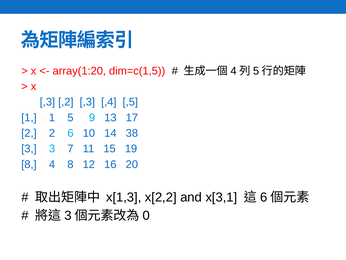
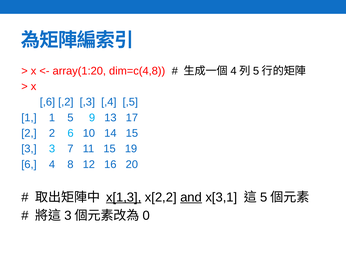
dim=c(1,5: dim=c(1,5 -> dim=c(4,8 (137, 71)
,3: ,3 -> ,6 (47, 102)
14 38: 38 -> 15 (132, 133)
8: 8 -> 6 (29, 164)
x[1,3 underline: none -> present (124, 197)
and underline: none -> present (191, 197)
6: 6 -> 5 (264, 197)
